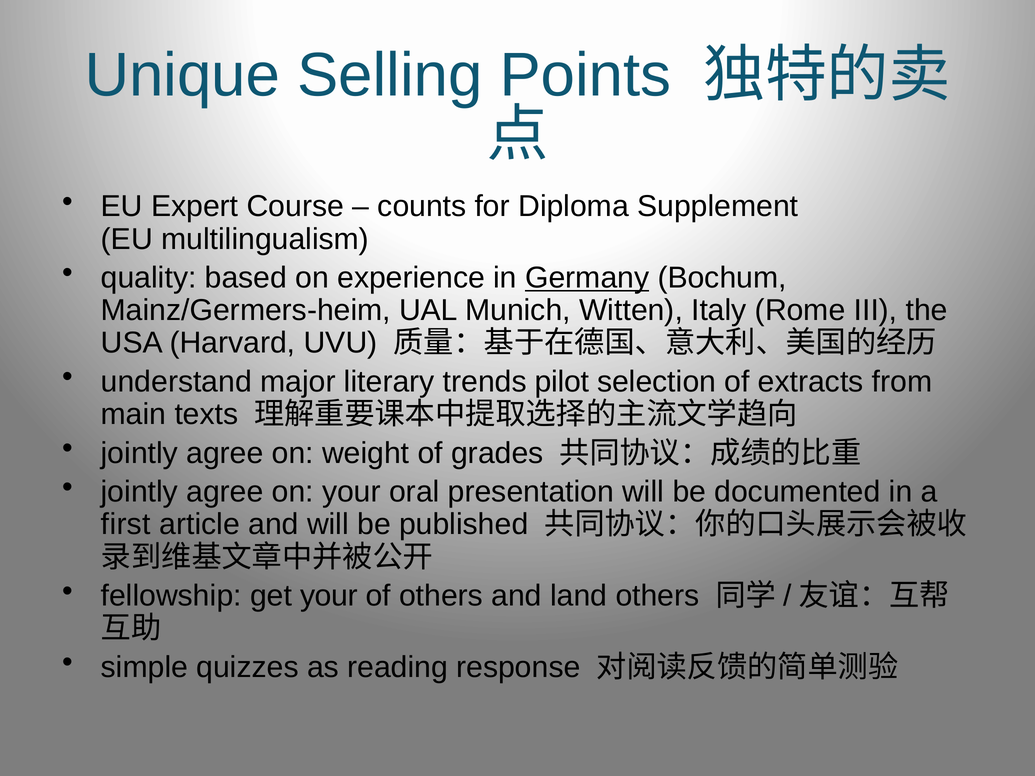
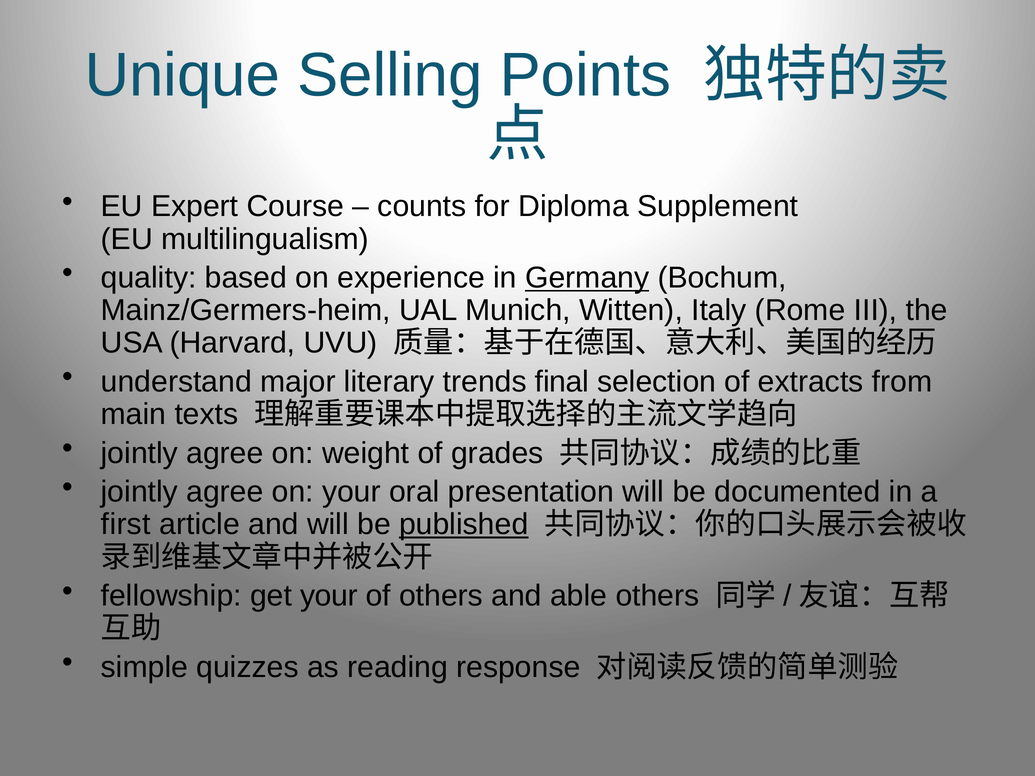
pilot: pilot -> final (562, 382)
published underline: none -> present (464, 525)
land: land -> able (579, 596)
